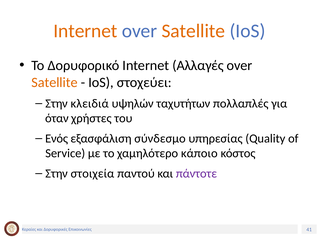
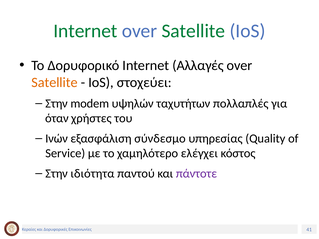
Internet colour: orange -> green (85, 31)
Satellite colour: orange -> green (193, 31)
κλειδιά: κλειδιά -> modem (90, 104)
Ενός: Ενός -> Ινών (57, 139)
κάποιο: κάποιο -> ελέγχει (199, 154)
στοιχεία: στοιχεία -> ιδιότητα (92, 174)
